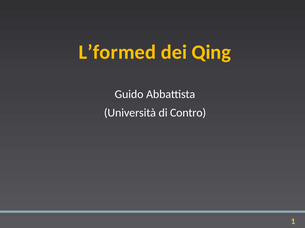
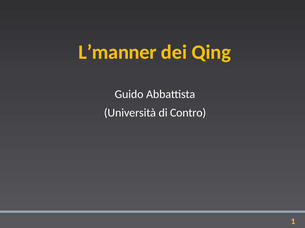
L’formed: L’formed -> L’manner (118, 52)
